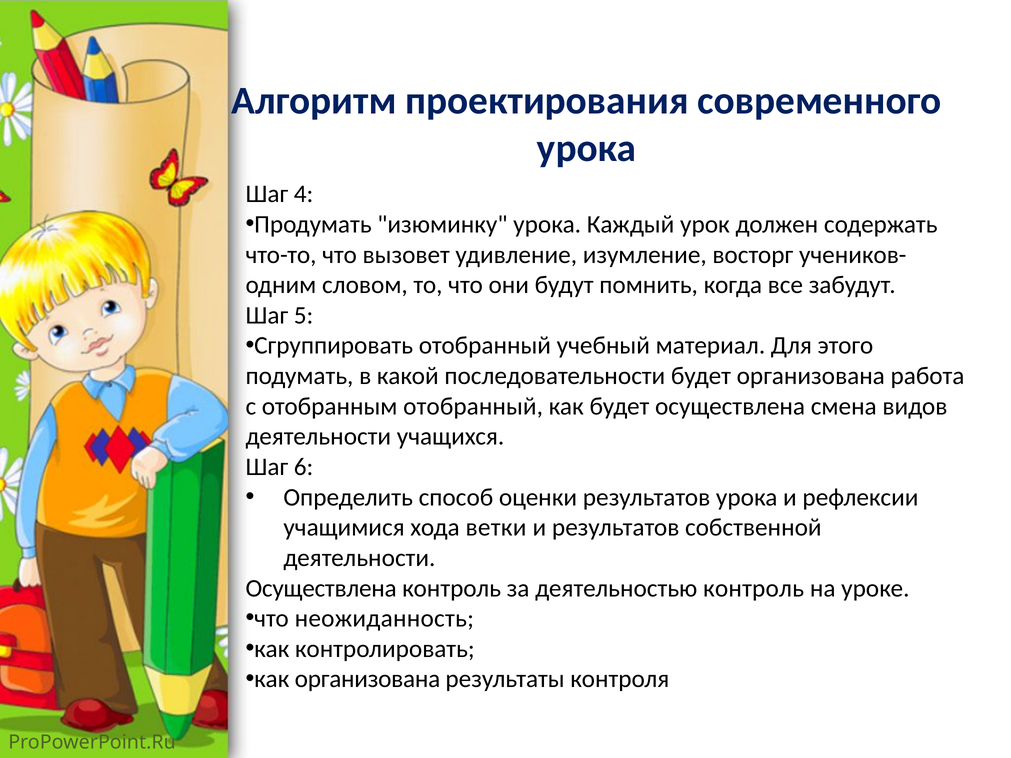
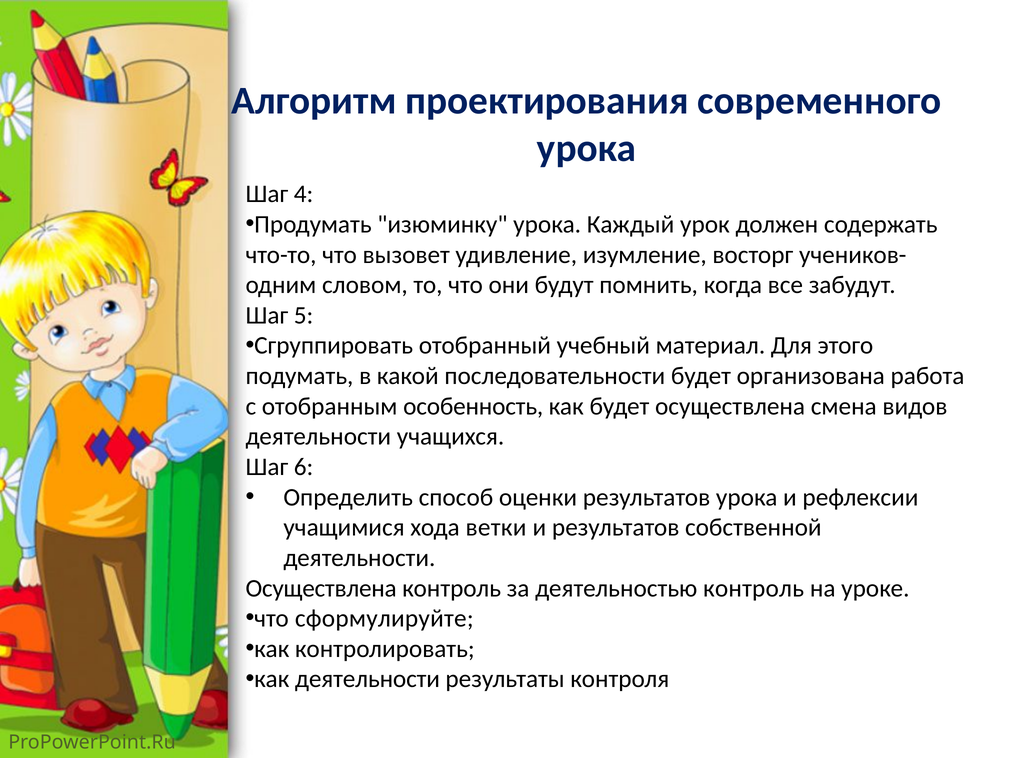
отобранным отобранный: отобранный -> особенность (473, 406)
неожиданность: неожиданность -> сформулируйте (384, 619)
как организована: организована -> деятельности (367, 679)
